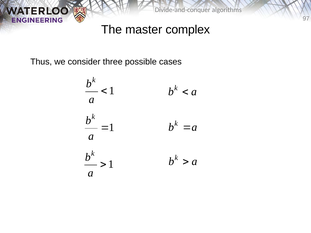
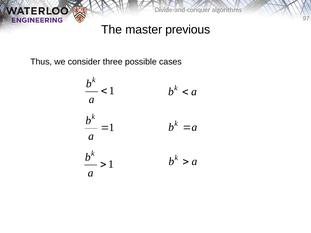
complex: complex -> previous (188, 30)
